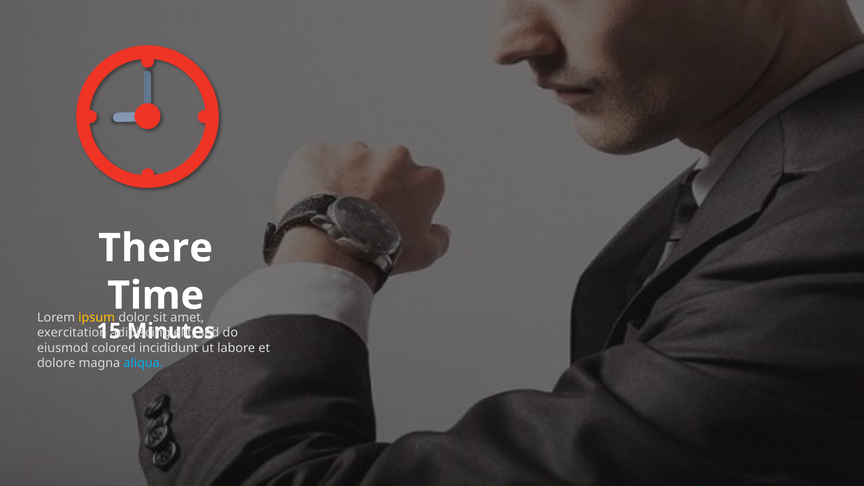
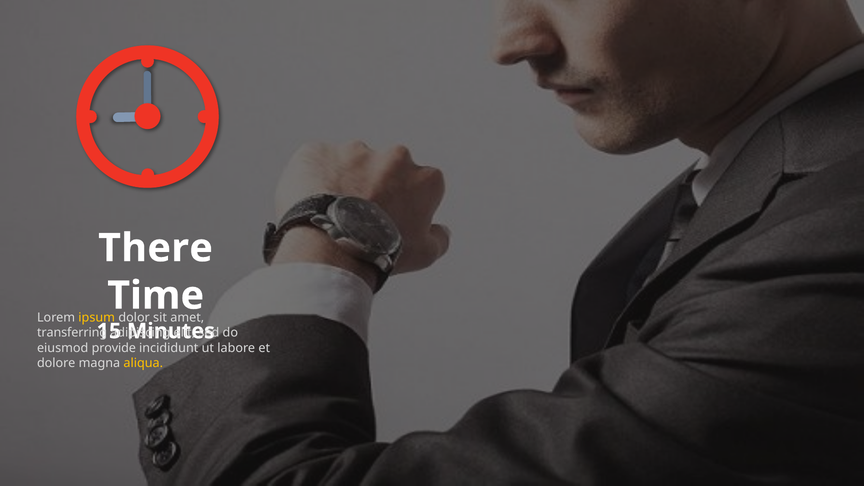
exercitation: exercitation -> transferring (72, 333)
colored: colored -> provide (114, 348)
aliqua colour: light blue -> yellow (143, 363)
